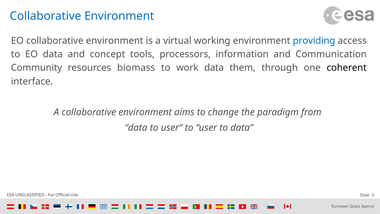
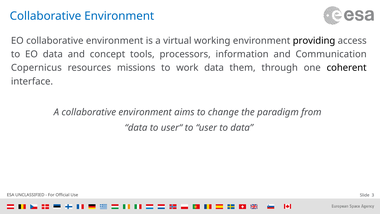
providing colour: blue -> black (314, 41)
Community: Community -> Copernicus (36, 68)
biomass: biomass -> missions (136, 68)
